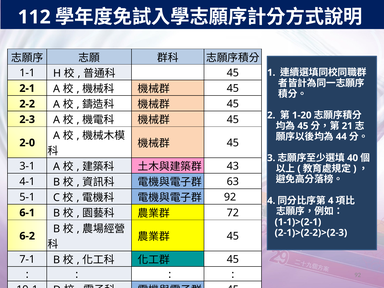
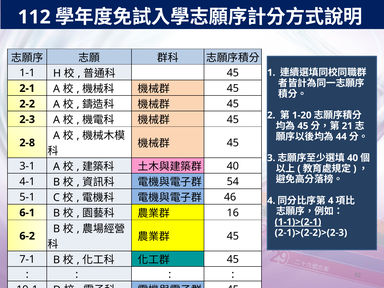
2-0: 2-0 -> 2-8 (27, 143)
43: 43 -> 40 (233, 166)
63: 63 -> 54 (233, 182)
92: 92 -> 46 (230, 197)
72: 72 -> 16 (233, 213)
1-1)>(2-1 underline: none -> present (298, 222)
